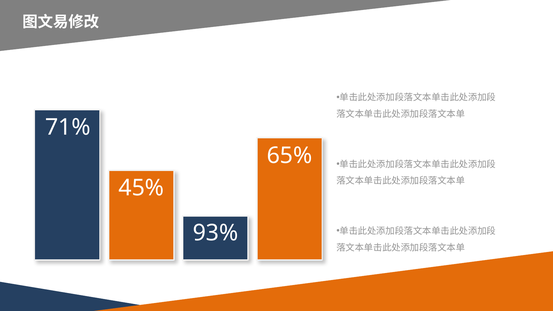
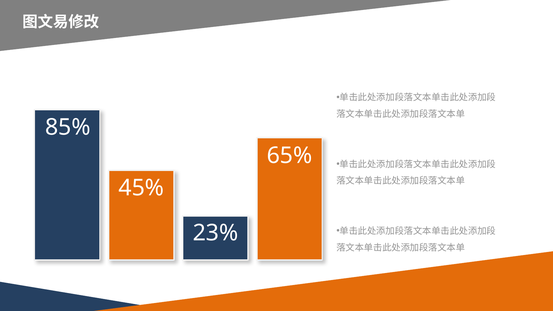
71%: 71% -> 85% (68, 127)
93%: 93% -> 23% (215, 233)
